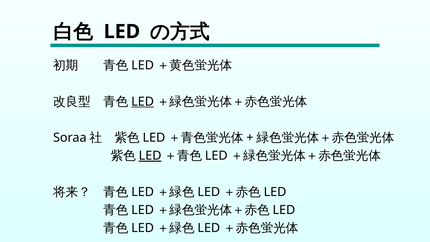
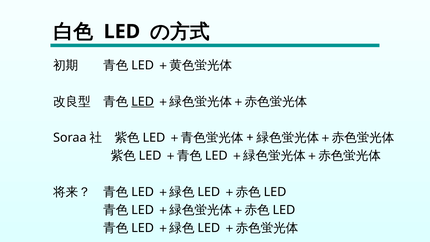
LED underline: present -> none (150, 156)
